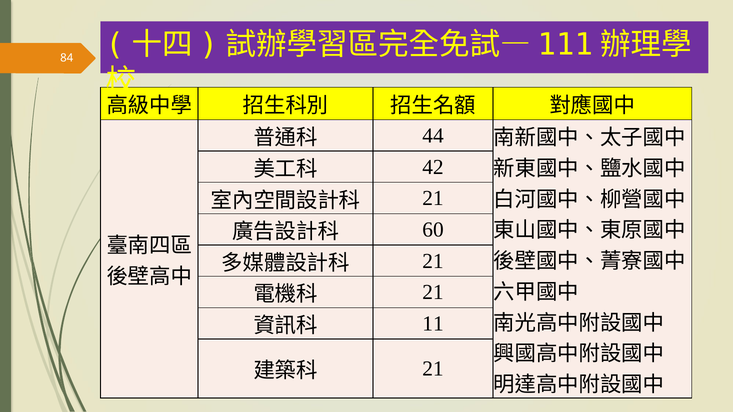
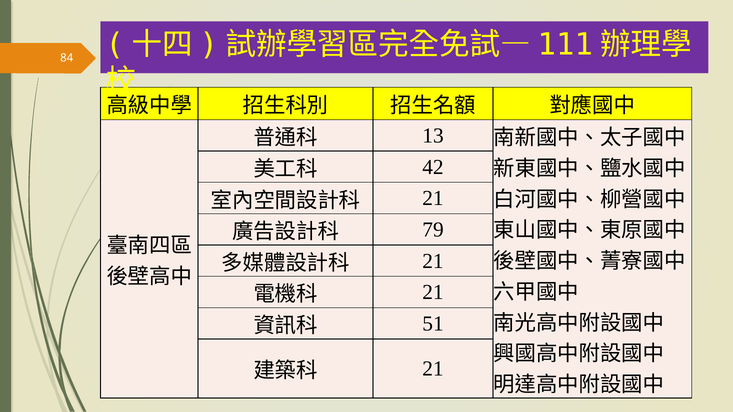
44: 44 -> 13 (433, 136)
60: 60 -> 79 (433, 230)
11: 11 -> 51 (433, 324)
